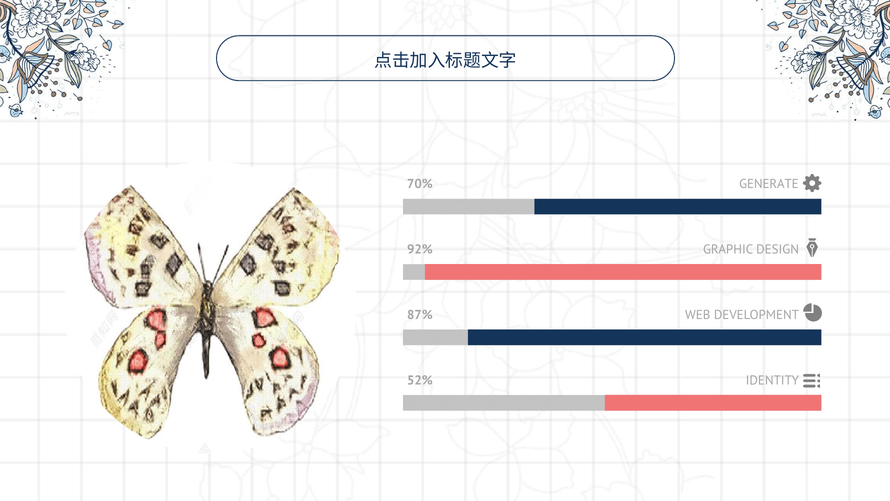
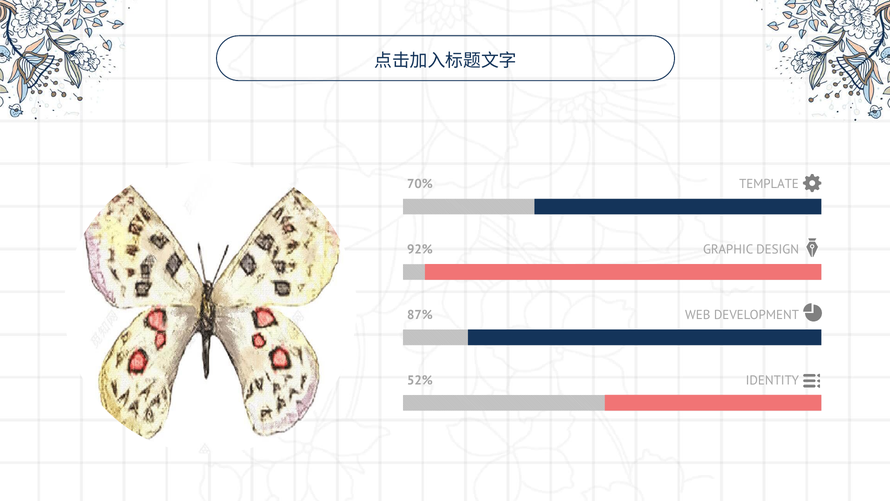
GENERATE: GENERATE -> TEMPLATE (769, 184)
